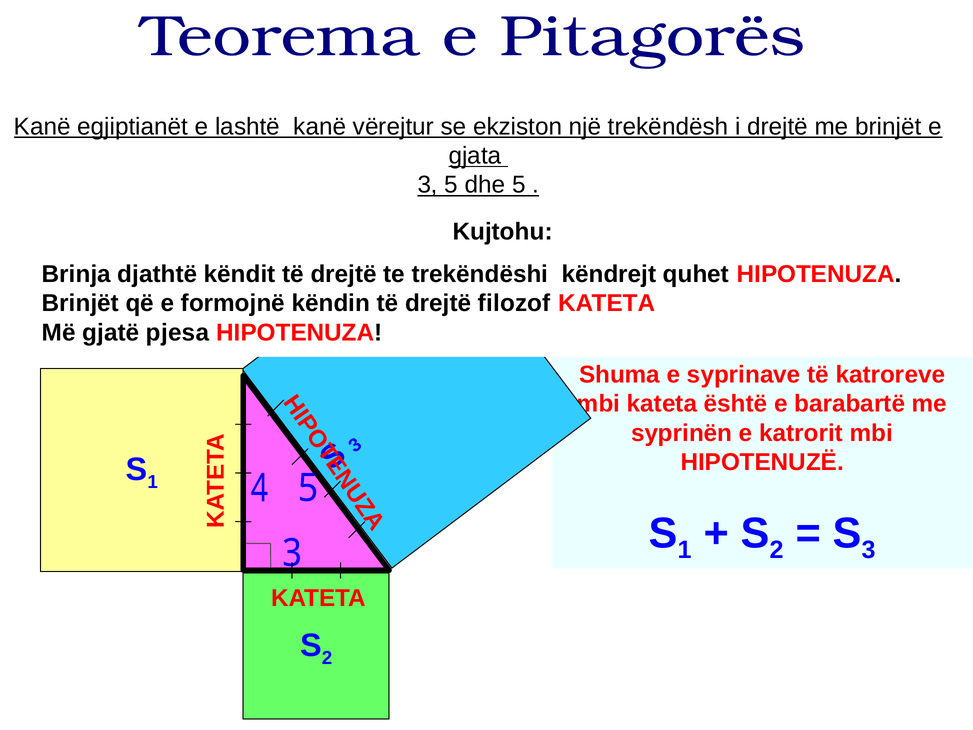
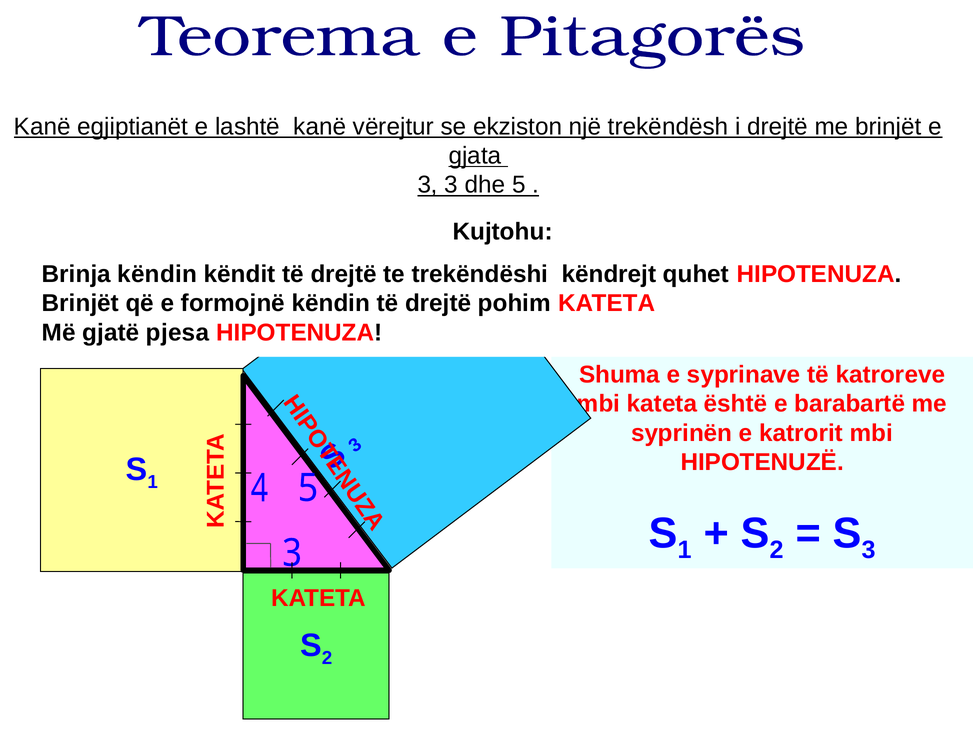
3 5: 5 -> 3 (451, 185)
Brinja djathtë: djathtë -> këndin (157, 274)
filozof: filozof -> pohim (514, 303)
